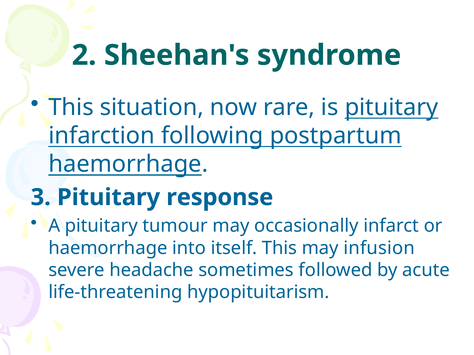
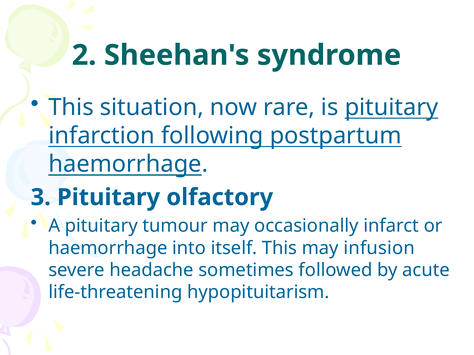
response: response -> olfactory (220, 198)
